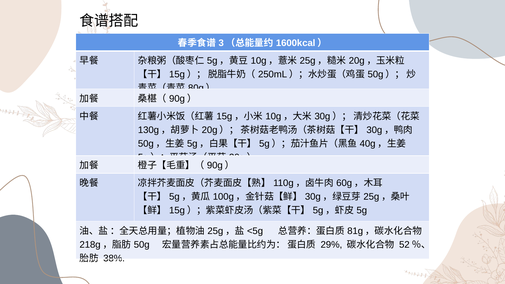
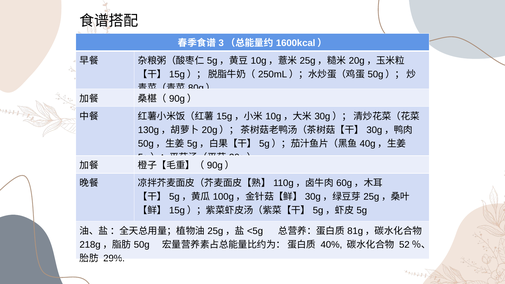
29%: 29% -> 40% (331, 245)
38%: 38% -> 29% (114, 258)
